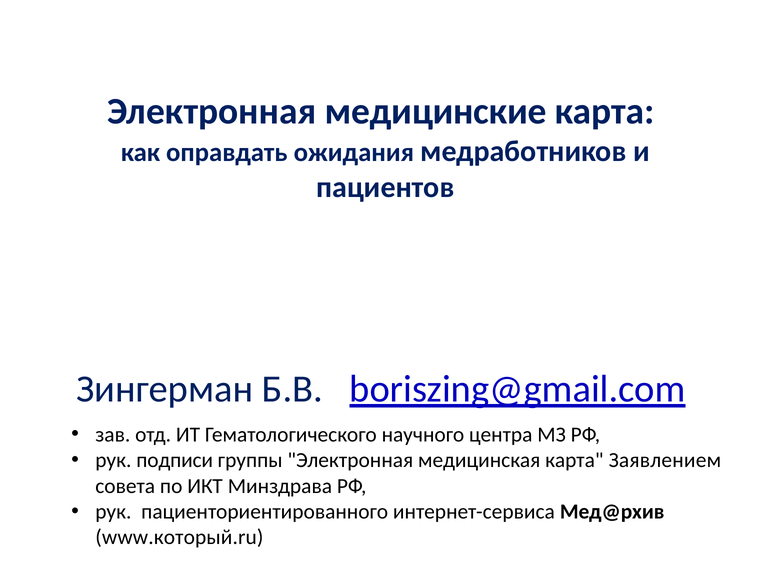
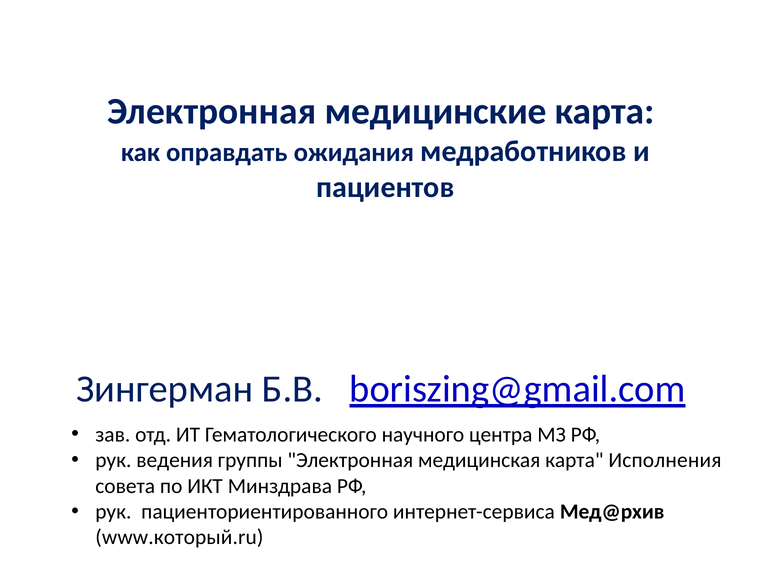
подписи: подписи -> ведения (175, 460)
Заявлением: Заявлением -> Исполнения (665, 460)
